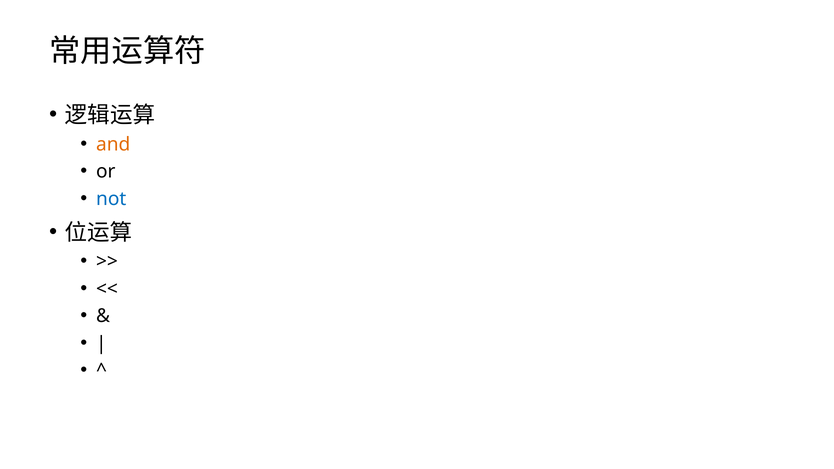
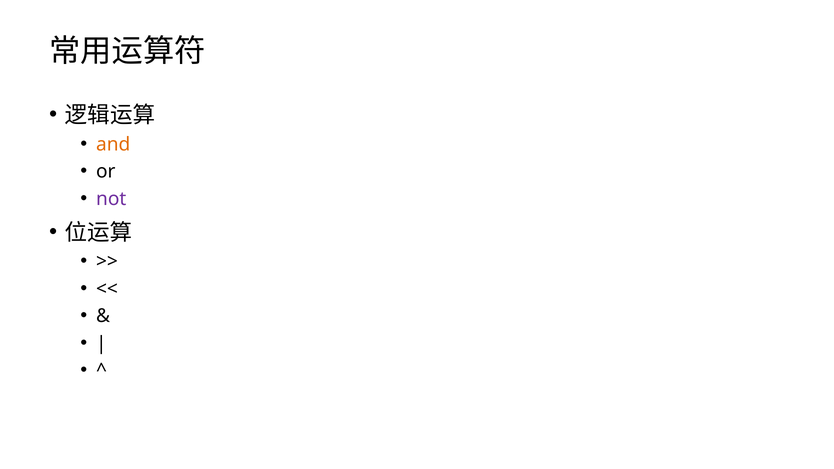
not colour: blue -> purple (111, 199)
